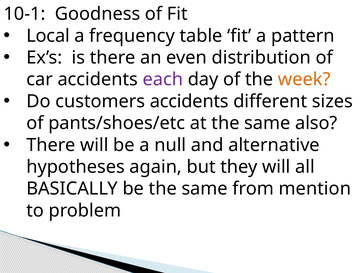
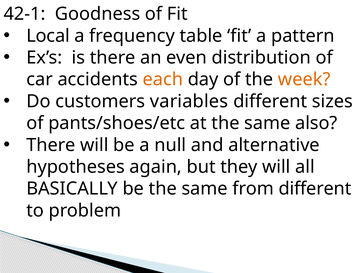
10-1: 10-1 -> 42-1 (25, 14)
each colour: purple -> orange (163, 79)
customers accidents: accidents -> variables (189, 101)
from mention: mention -> different (315, 189)
